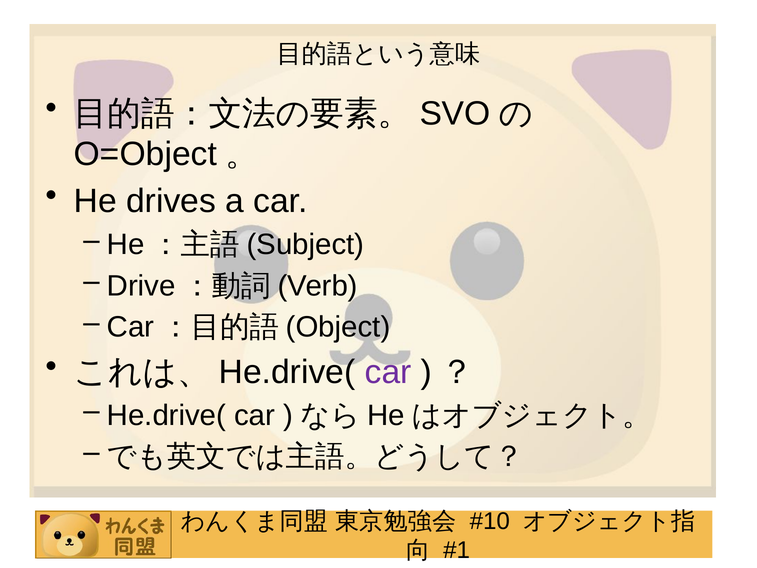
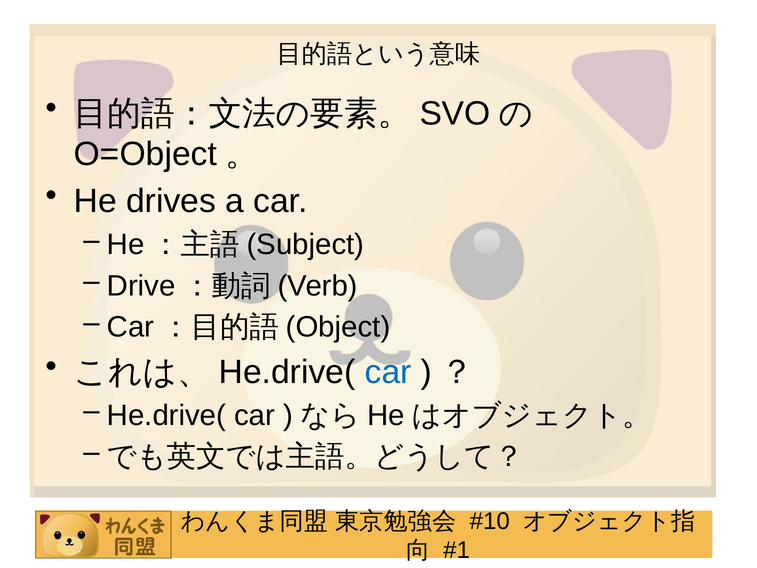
car colour: purple -> blue (388, 372)
